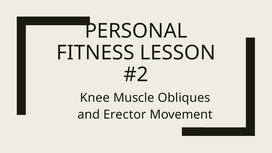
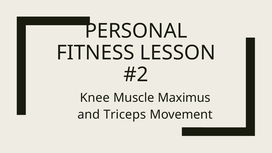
Obliques: Obliques -> Maximus (184, 98)
Erector: Erector -> Triceps (125, 115)
